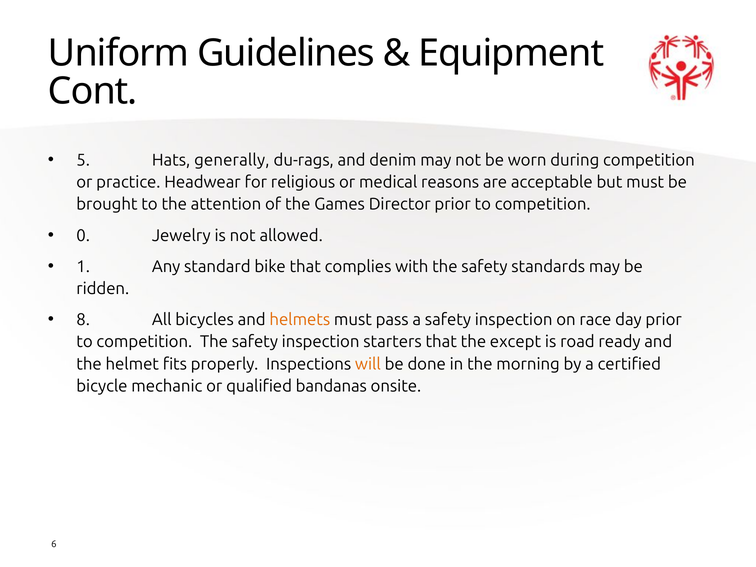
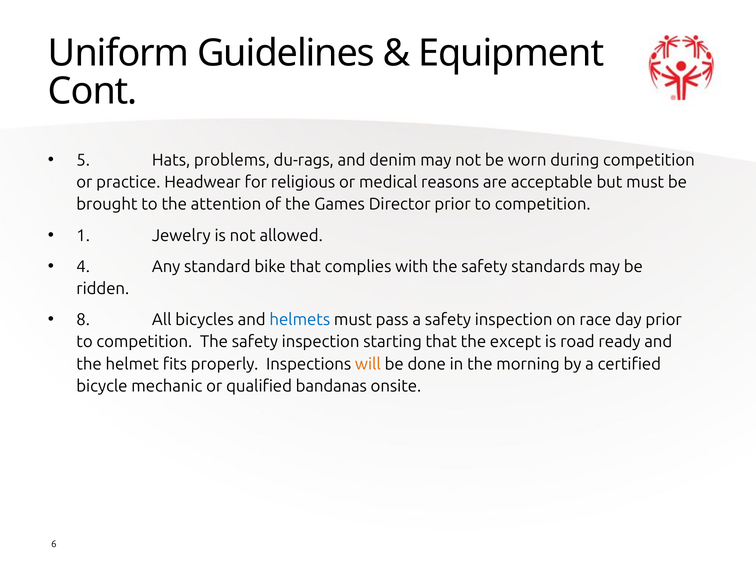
generally: generally -> problems (232, 160)
0: 0 -> 1 (83, 236)
1: 1 -> 4 (83, 267)
helmets colour: orange -> blue (300, 320)
starters: starters -> starting (393, 342)
